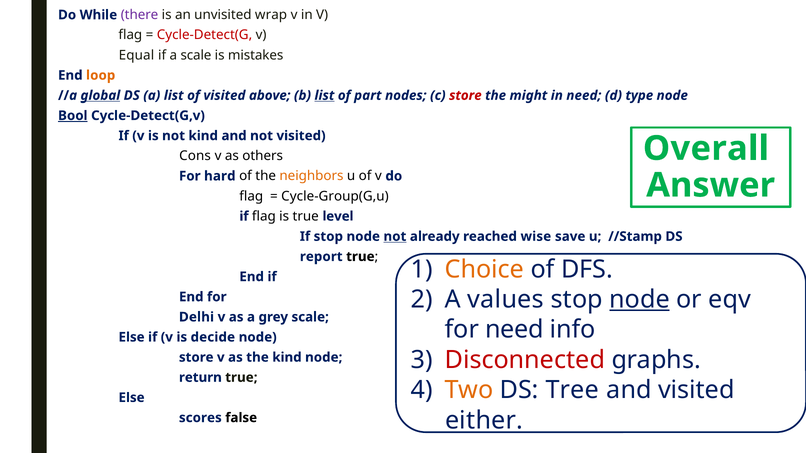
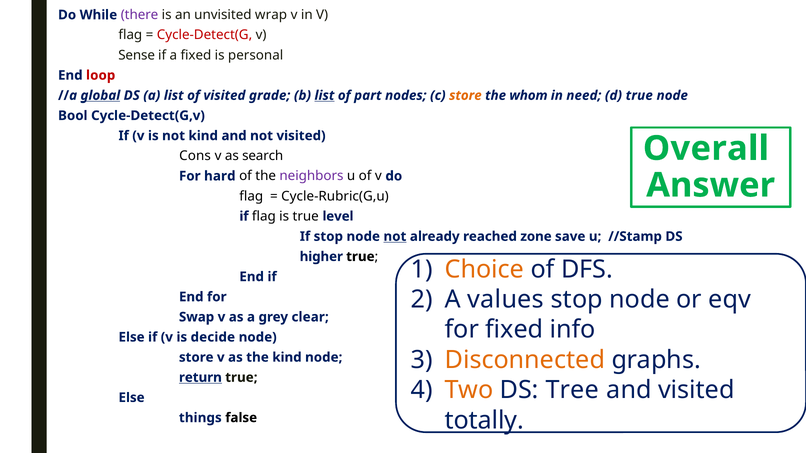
Equal: Equal -> Sense (137, 55)
a scale: scale -> fixed (196, 55)
mistakes: mistakes -> personal (256, 55)
loop colour: orange -> red (101, 75)
above: above -> grade (270, 96)
store colour: red -> orange (465, 96)
might: might -> whom (528, 96)
d type: type -> true (639, 96)
Bool underline: present -> none (73, 116)
others: others -> search (263, 156)
neighbors colour: orange -> purple (311, 176)
Cycle-Group(G,u: Cycle-Group(G,u -> Cycle-Rubric(G,u (335, 196)
wise: wise -> zone (536, 237)
report: report -> higher (321, 257)
node underline: present -> none (640, 300)
Delhi: Delhi -> Swap (197, 317)
grey scale: scale -> clear (310, 317)
for need: need -> fixed (514, 330)
Disconnected colour: red -> orange (525, 360)
return underline: none -> present (200, 378)
either: either -> totally (484, 421)
scores: scores -> things (200, 418)
